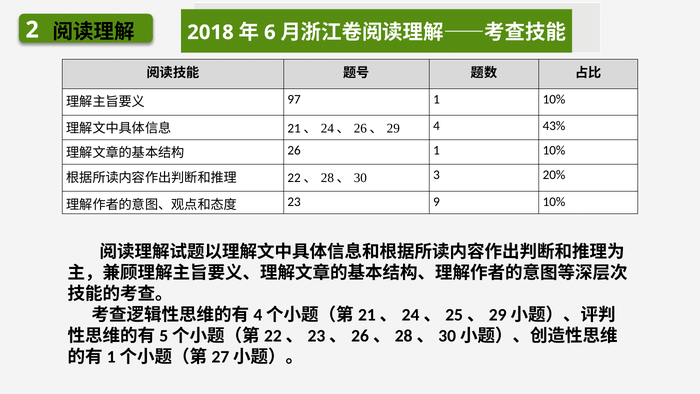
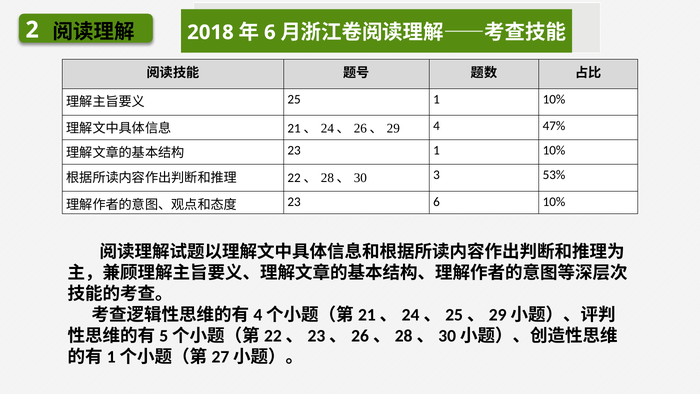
97: 97 -> 25 (294, 99)
43%: 43% -> 47% (554, 126)
26: 26 -> 23 (294, 150)
20%: 20% -> 53% (554, 175)
23 9: 9 -> 6 (436, 202)
